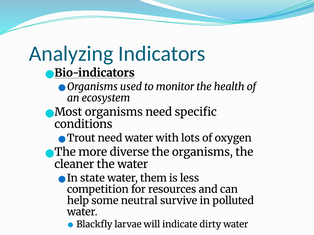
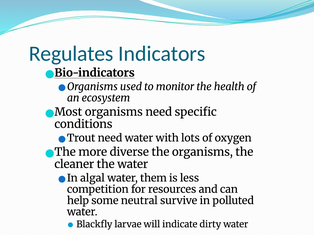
Analyzing: Analyzing -> Regulates (71, 54)
state: state -> algal (92, 178)
